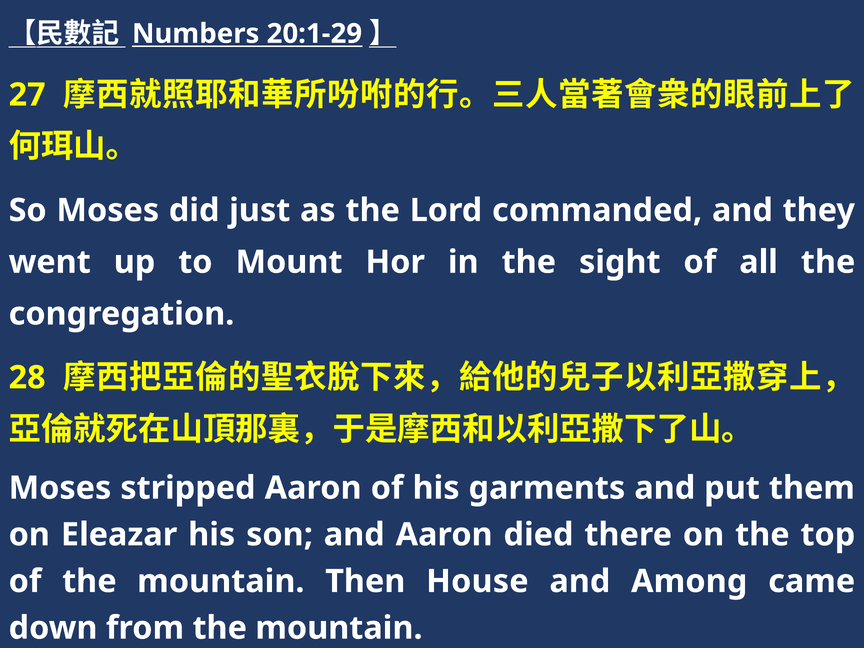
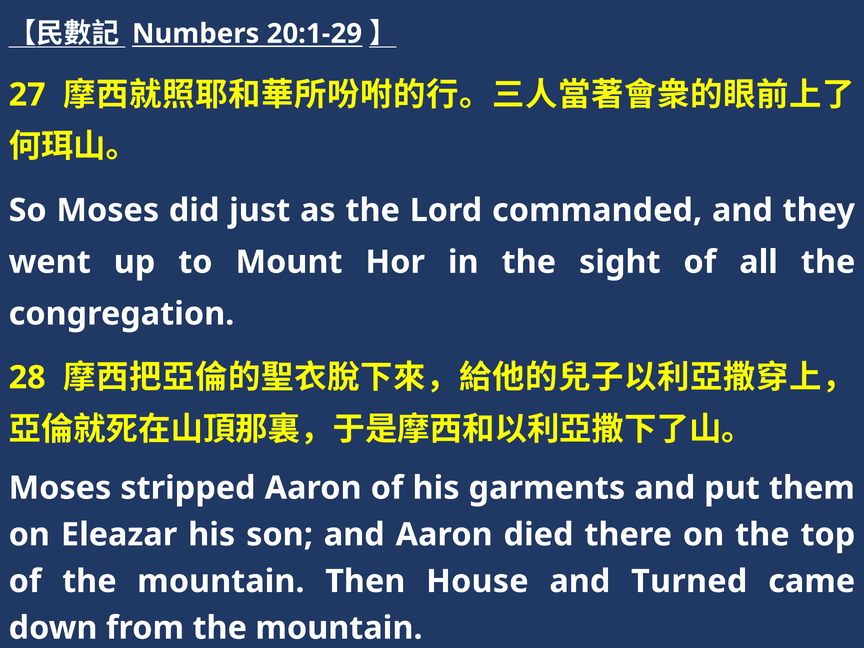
Among: Among -> Turned (689, 581)
